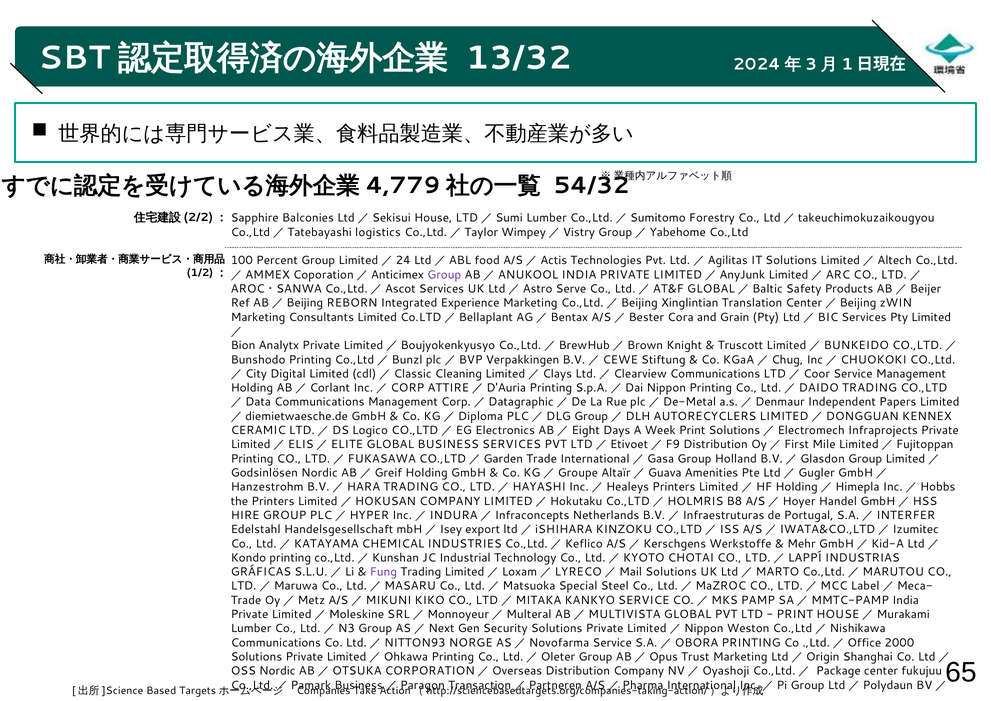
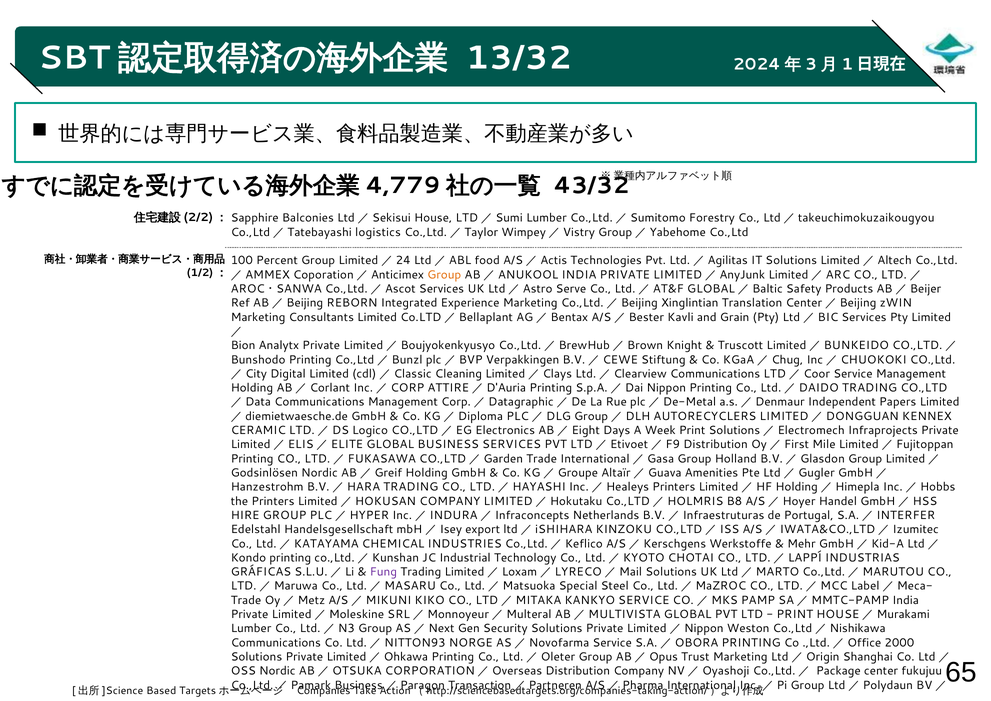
54/32: 54/32 -> 43/32 (592, 185)
Group colour: purple -> orange (444, 275)
Cora: Cora -> Kavli (680, 317)
